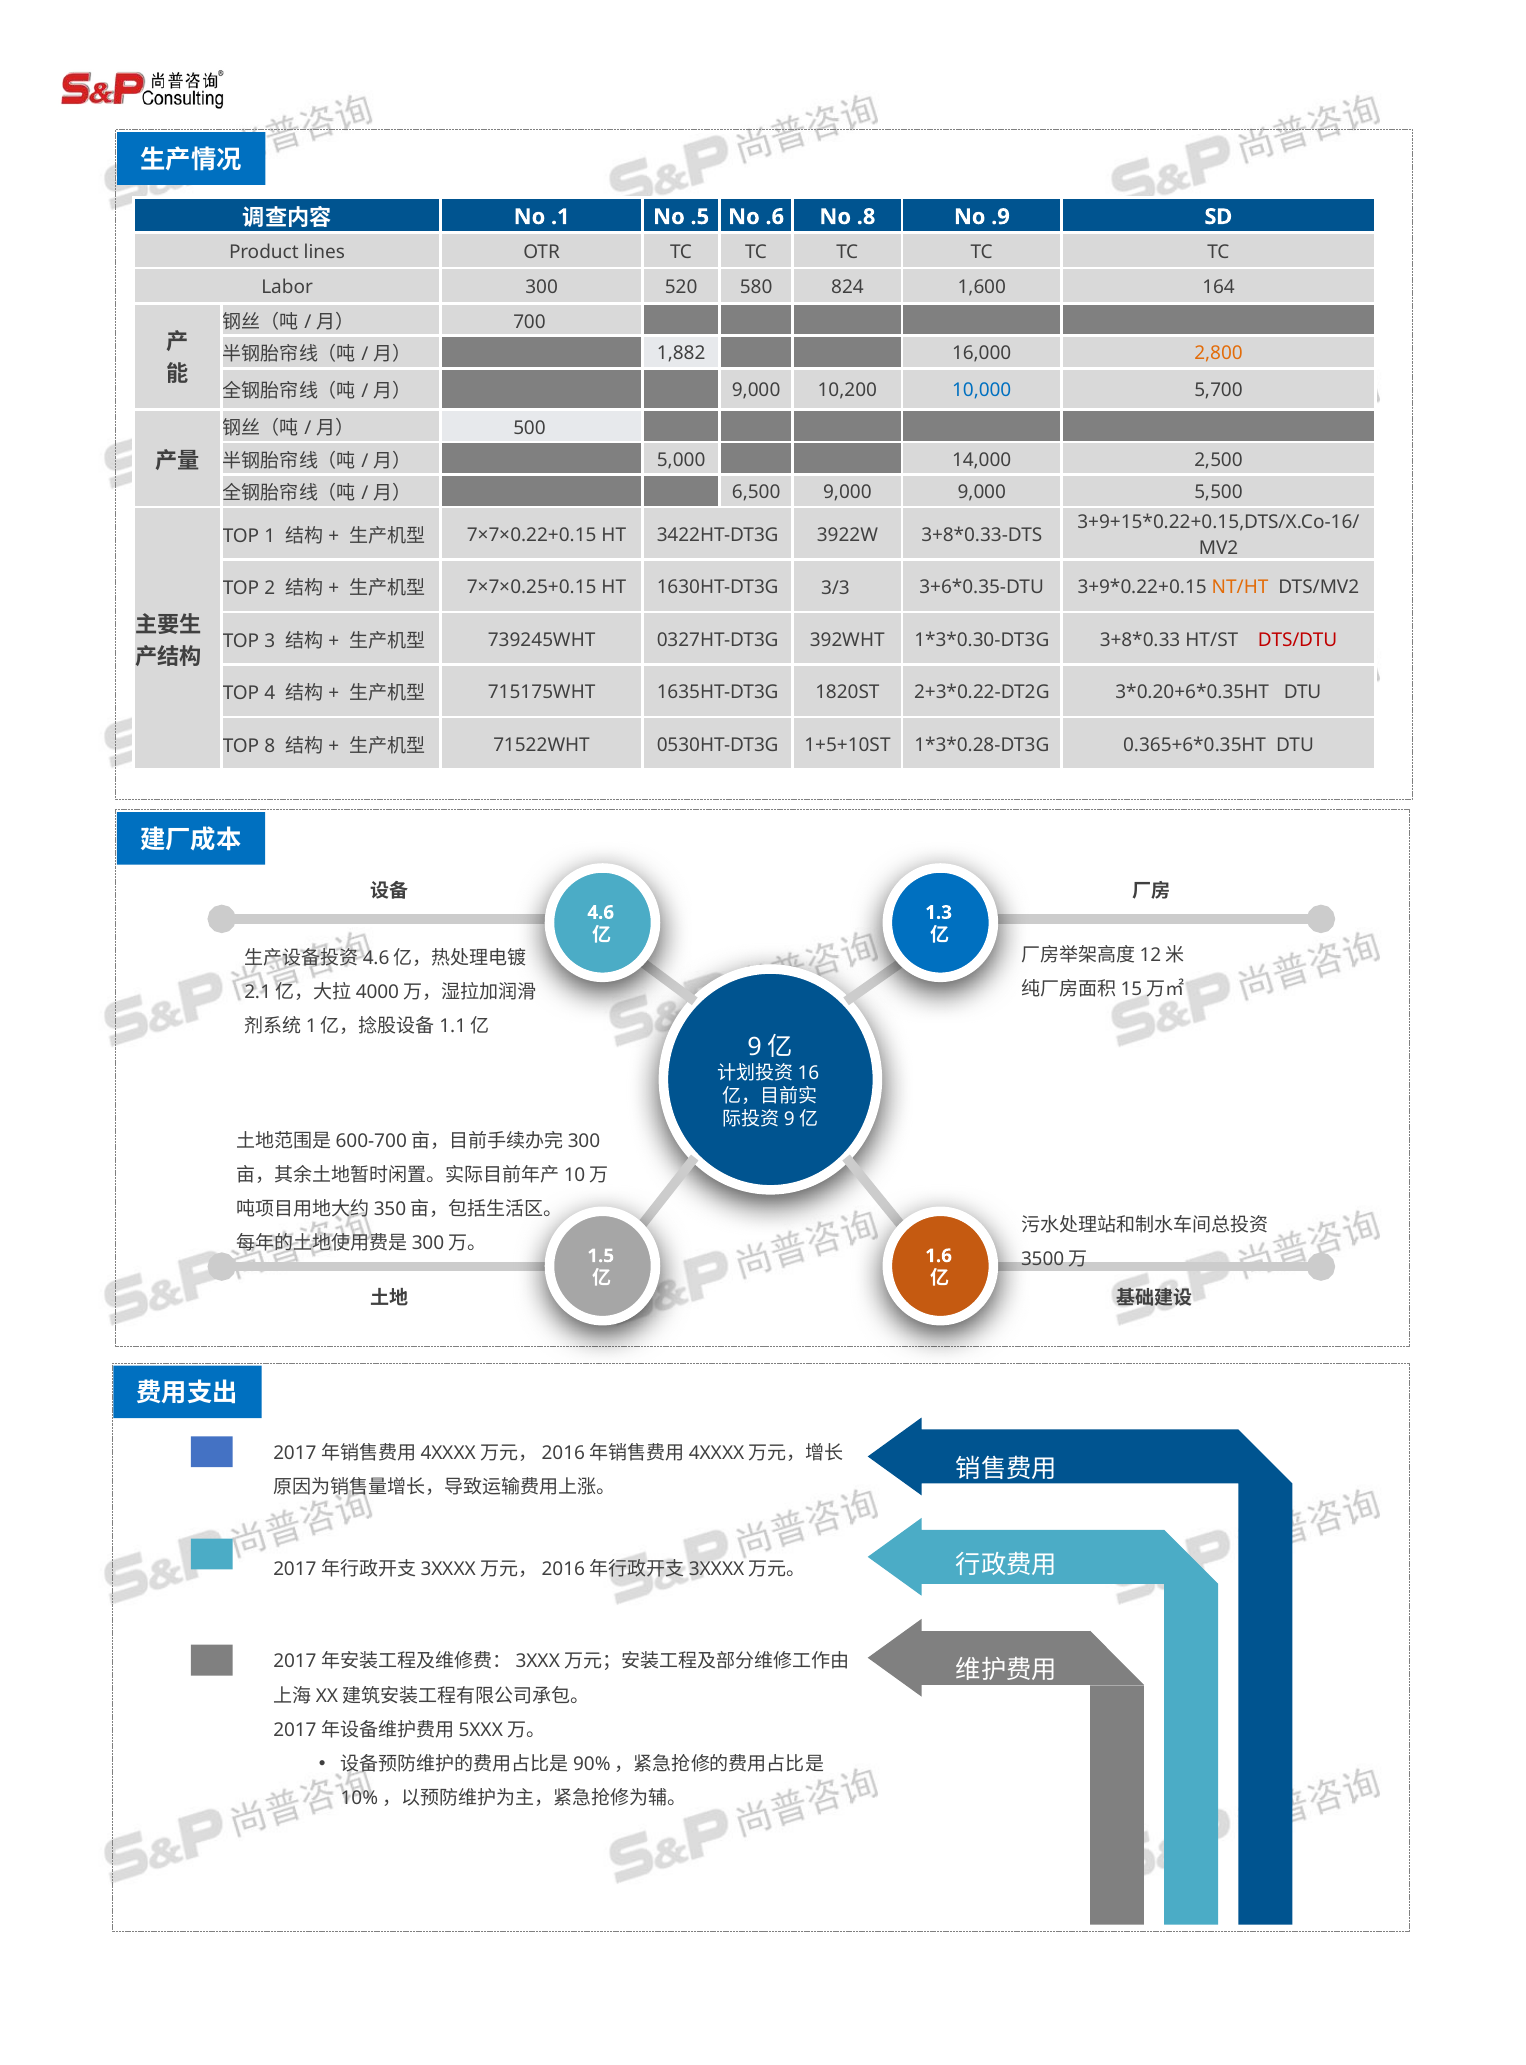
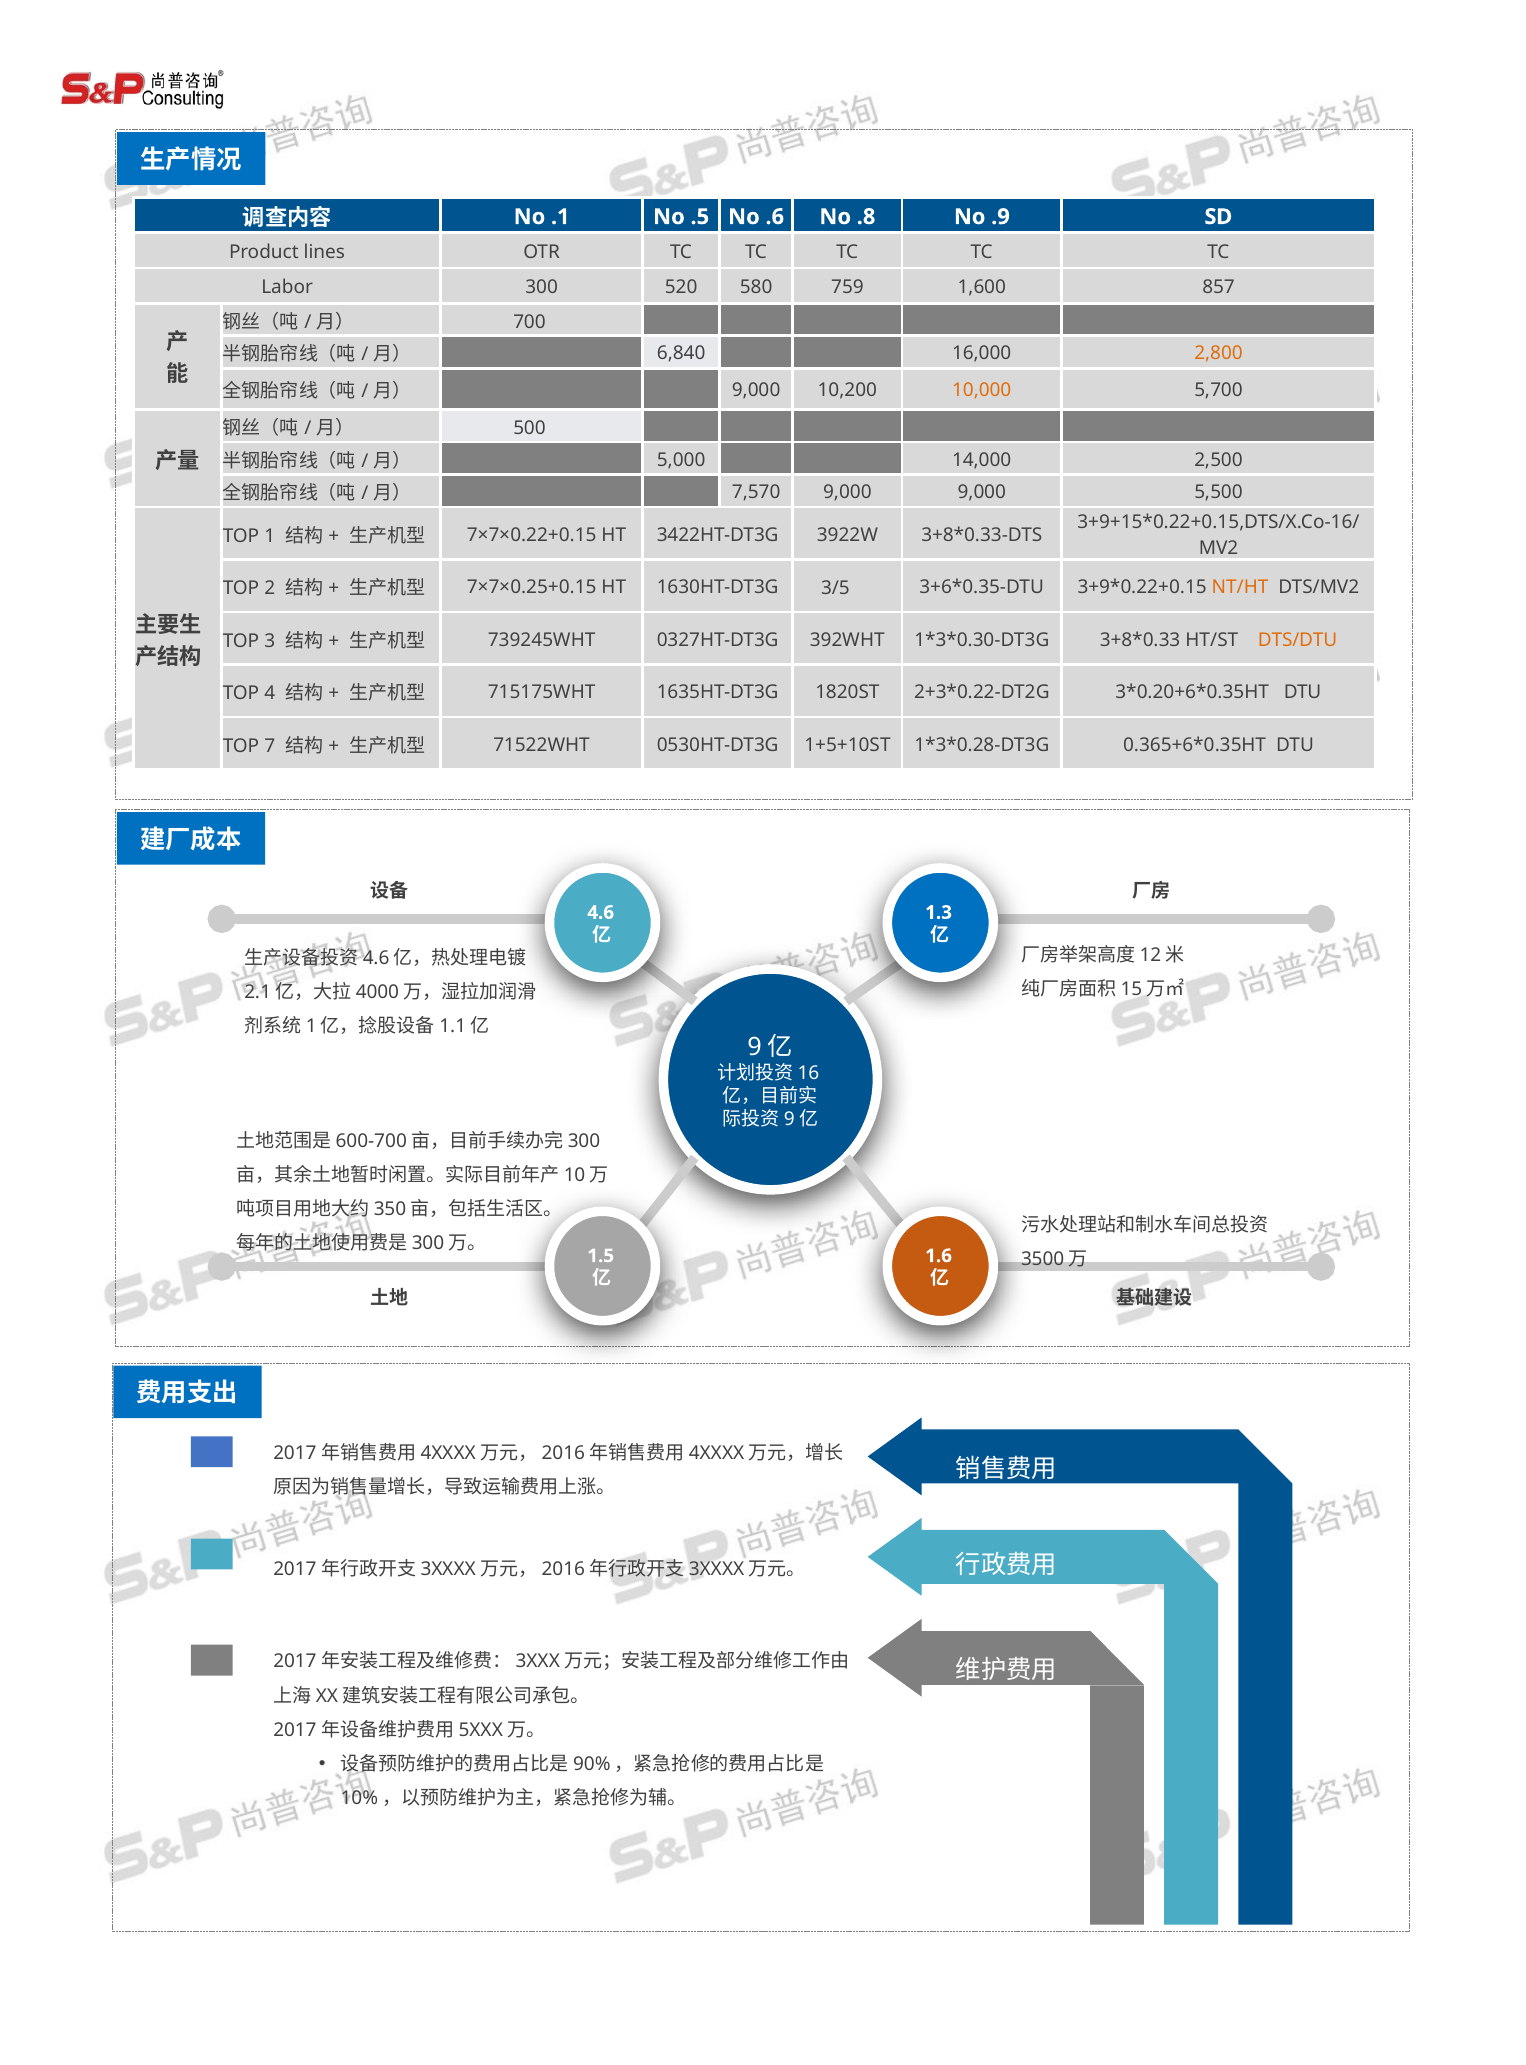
824: 824 -> 759 (847, 287)
164: 164 -> 857 (1219, 287)
1,882: 1,882 -> 6,840 (681, 354)
10,000 colour: blue -> orange (982, 390)
6,500: 6,500 -> 7,570 (756, 492)
3/3: 3/3 -> 3/5 (835, 588)
DTS/DTU colour: red -> orange (1298, 640)
8: 8 -> 7 (270, 746)
